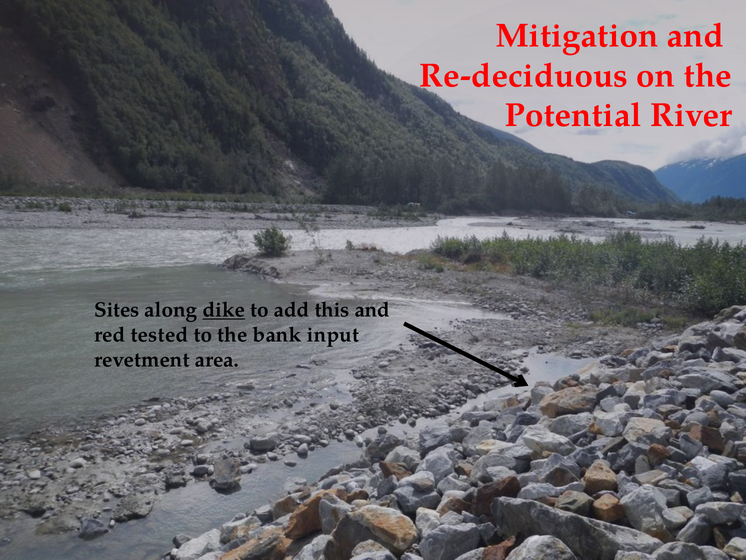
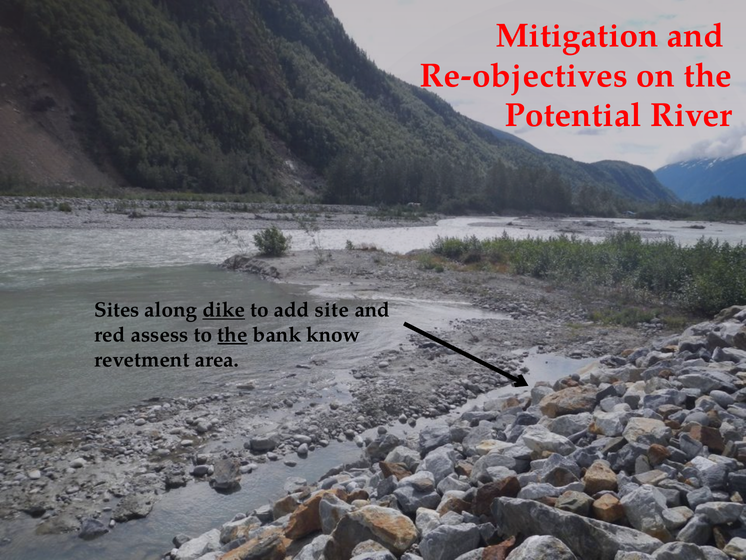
Re-deciduous: Re-deciduous -> Re-objectives (524, 76)
this: this -> site (332, 310)
tested: tested -> assess (160, 335)
the underline: none -> present (233, 335)
input: input -> know (333, 335)
